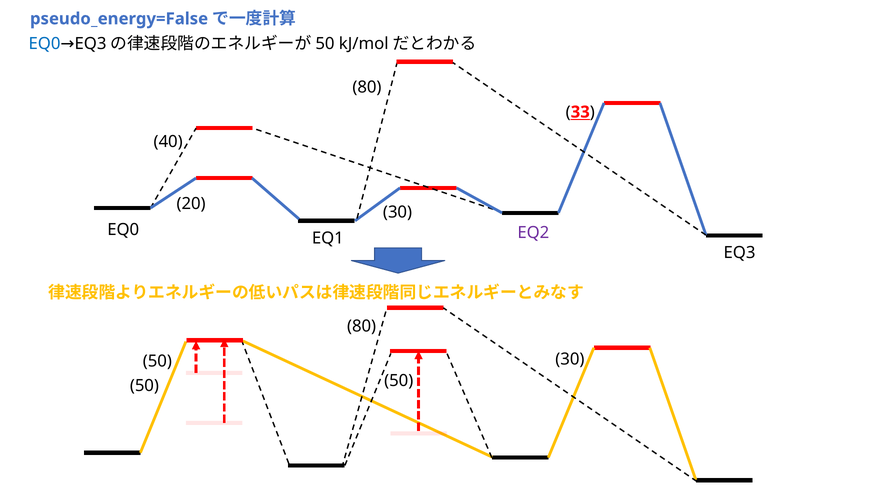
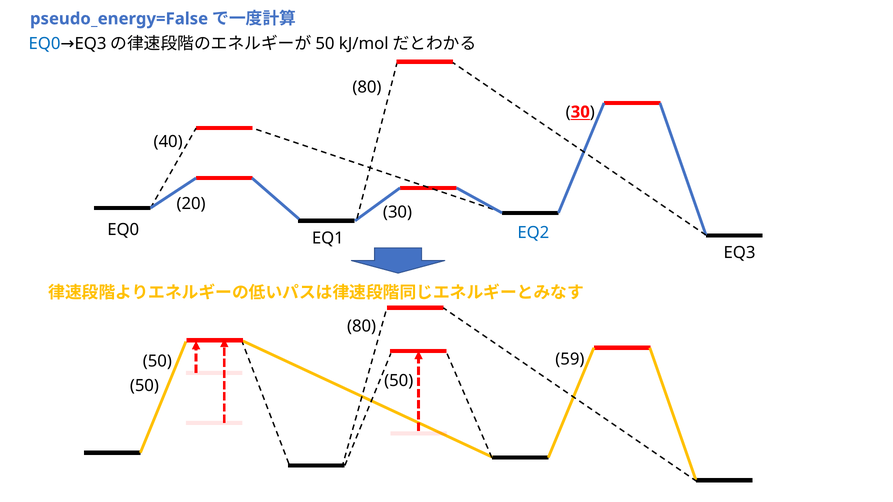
33: 33 -> 30 (580, 112)
EQ2 colour: purple -> blue (533, 233)
50 30: 30 -> 59 (570, 360)
